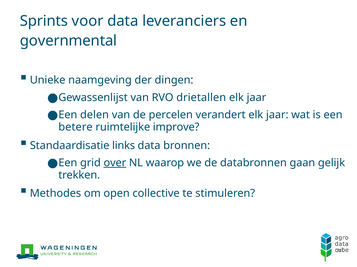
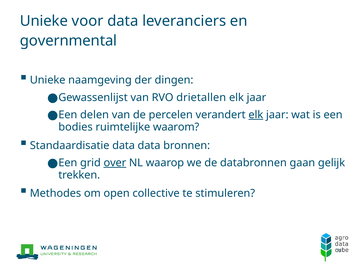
Sprints: Sprints -> Unieke (44, 21)
elk underline: none -> present (256, 115)
betere: betere -> bodies (76, 127)
improve: improve -> waarom (176, 127)
Standaardisatie links: links -> data (124, 146)
